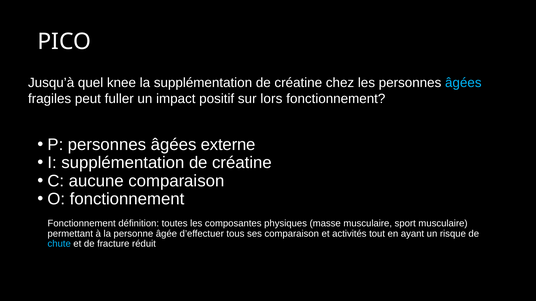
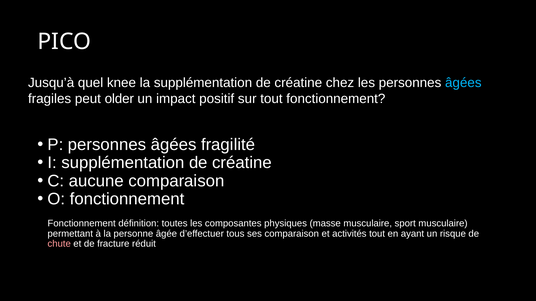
fuller: fuller -> older (119, 99)
sur lors: lors -> tout (271, 99)
externe: externe -> fragilité (228, 145)
chute colour: light blue -> pink (59, 244)
